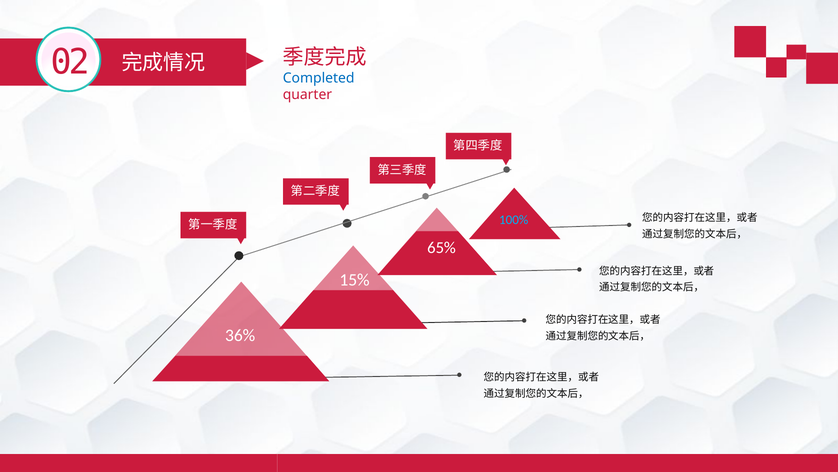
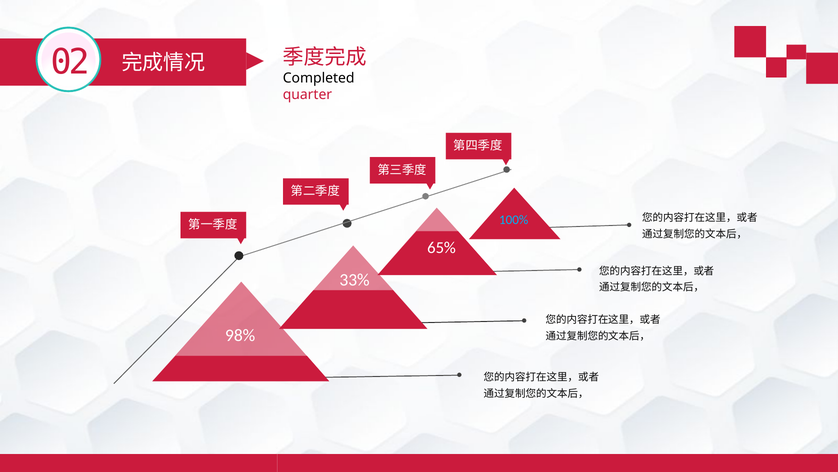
Completed colour: blue -> black (319, 78)
15%: 15% -> 33% (354, 280)
36%: 36% -> 98% (240, 335)
